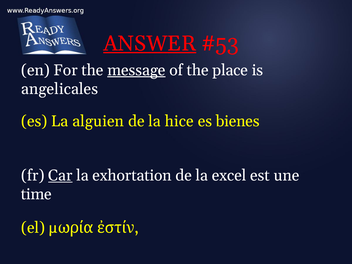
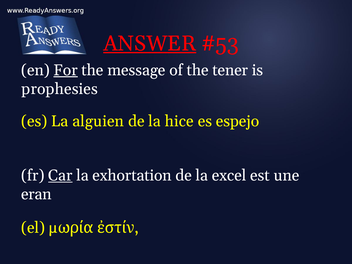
For underline: none -> present (66, 70)
message underline: present -> none (136, 70)
place: place -> tener (230, 70)
angelicales: angelicales -> prophesies (60, 89)
bienes: bienes -> espejo (238, 121)
time: time -> eran (36, 194)
